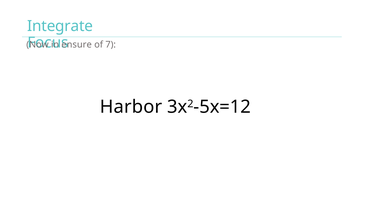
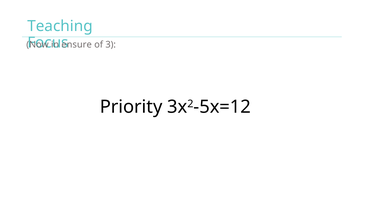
Integrate: Integrate -> Teaching (60, 26)
7: 7 -> 3 (111, 45)
Harbor: Harbor -> Priority (131, 107)
